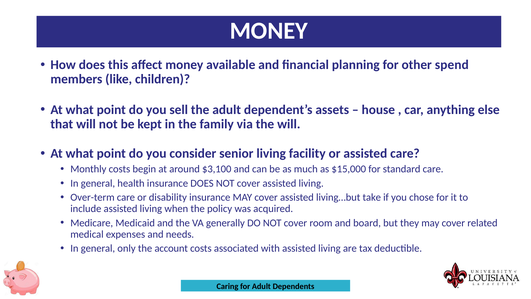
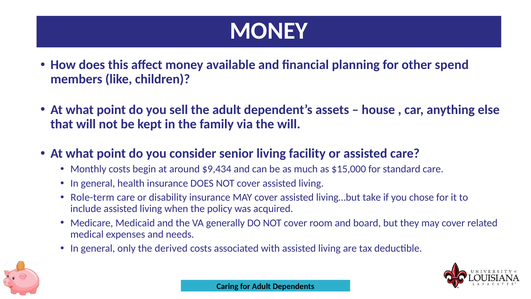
$3,100: $3,100 -> $9,434 (217, 169)
Over-term: Over-term -> Role-term (92, 197)
account: account -> derived (171, 248)
